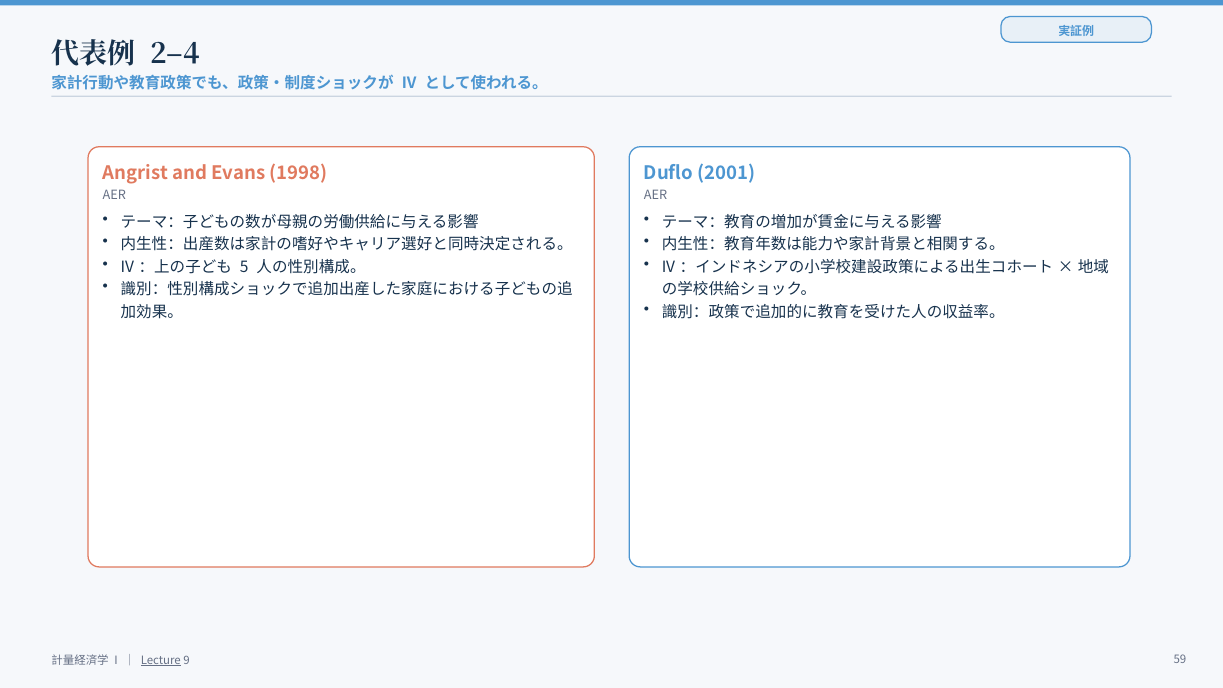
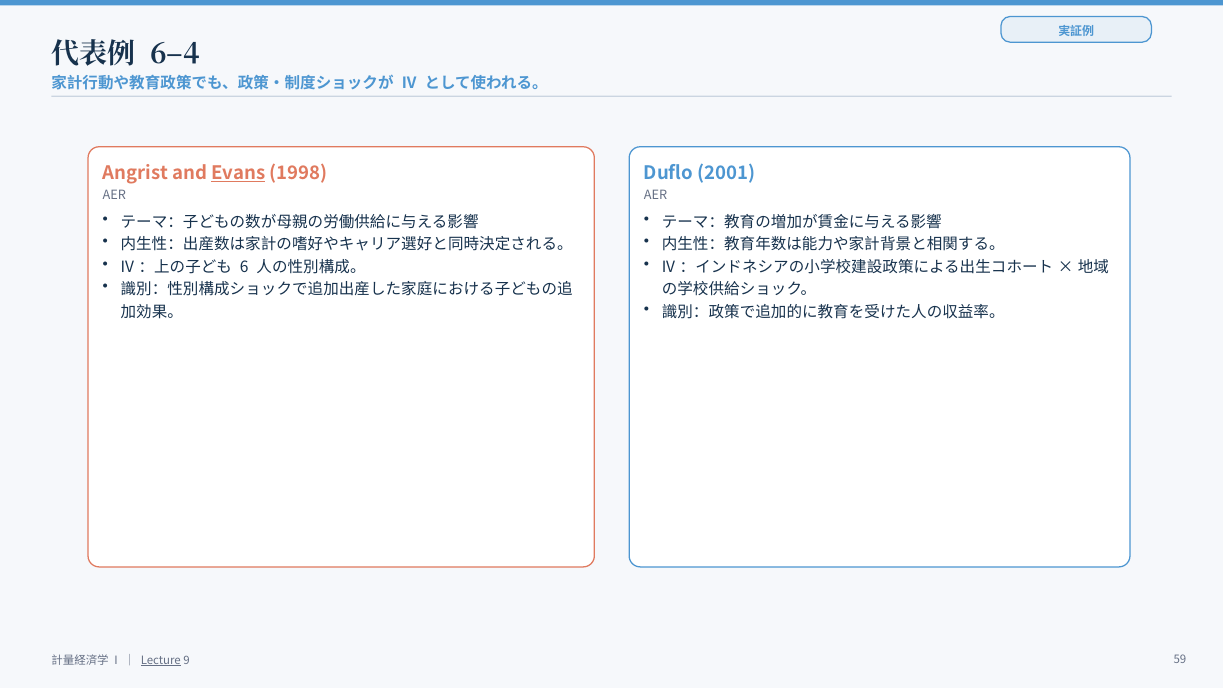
2–4: 2–4 -> 6–4 (175, 54)
Evans underline: none -> present (238, 173)
5: 5 -> 6 (244, 267)
